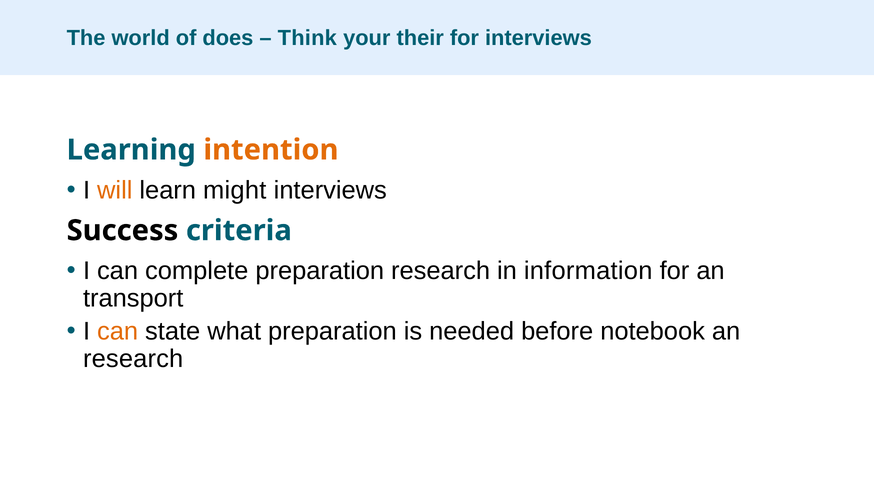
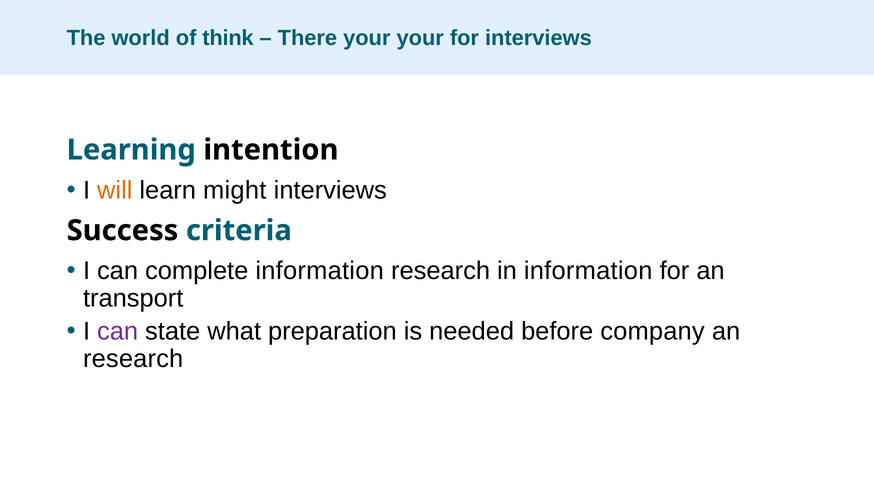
does: does -> think (228, 38)
Think: Think -> There (307, 38)
your their: their -> your (420, 38)
intention colour: orange -> black (271, 150)
complete preparation: preparation -> information (320, 271)
can colour: orange -> purple (118, 331)
notebook: notebook -> company (652, 331)
